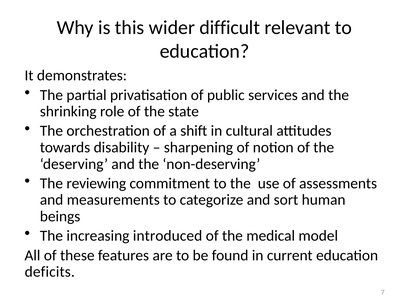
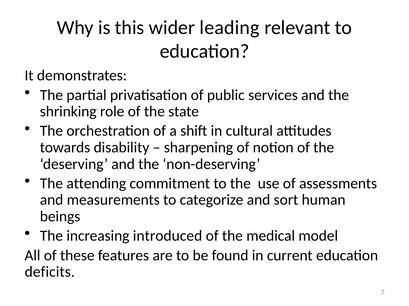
difficult: difficult -> leading (230, 28)
reviewing: reviewing -> attending (96, 184)
